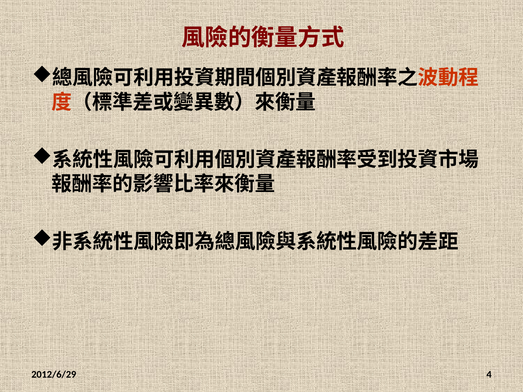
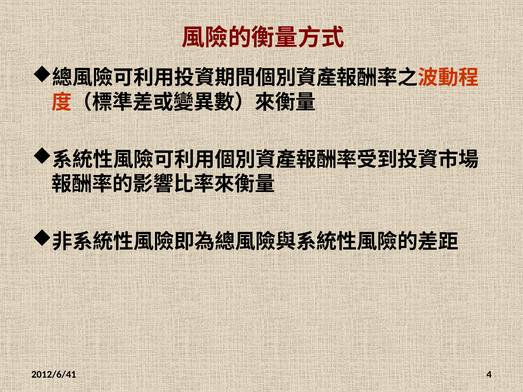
2012/6/29: 2012/6/29 -> 2012/6/41 (54, 375)
